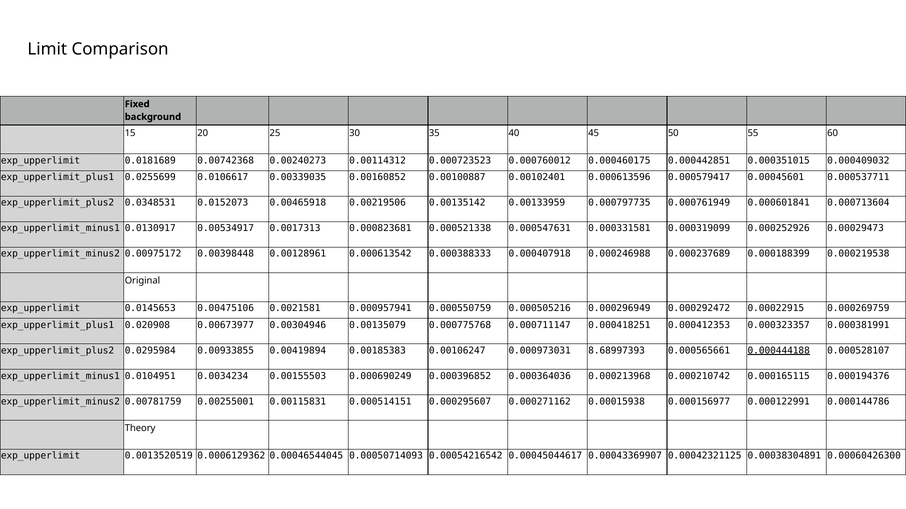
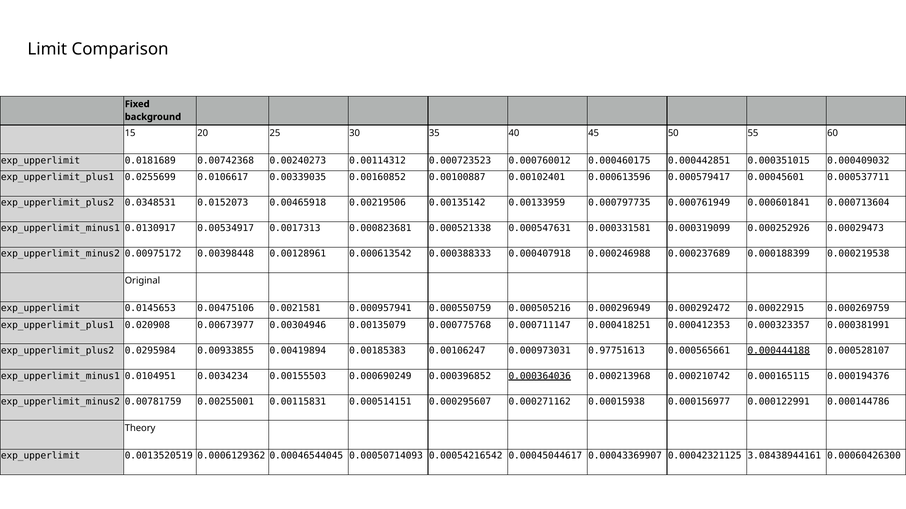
8.68997393: 8.68997393 -> 0.97751613 (617, 351)
0.000364036 underline: none -> present (540, 376)
0.00038304891: 0.00038304891 -> 3.08438944161 (784, 456)
